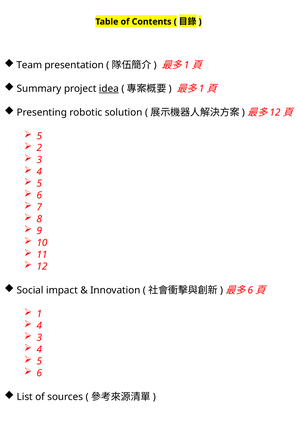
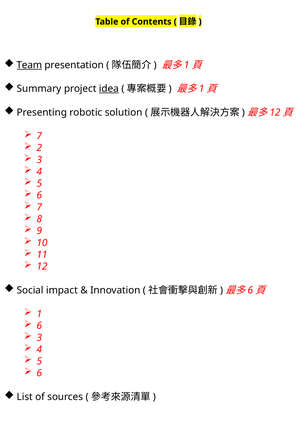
Team underline: none -> present (29, 65)
5: 5 -> 7 (39, 136)
4: 4 -> 6 (39, 326)
